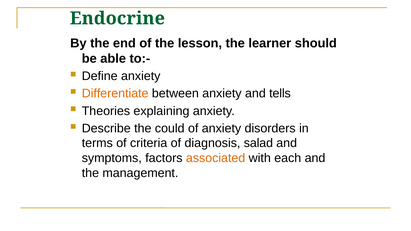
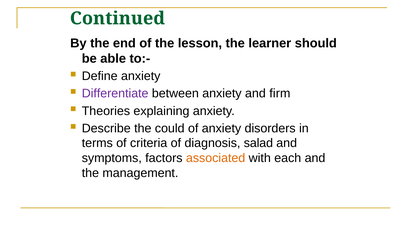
Endocrine: Endocrine -> Continued (117, 18)
Differentiate colour: orange -> purple (115, 94)
tells: tells -> firm (280, 94)
